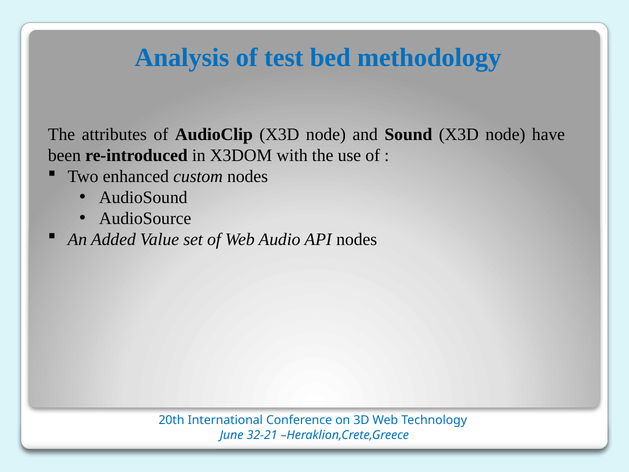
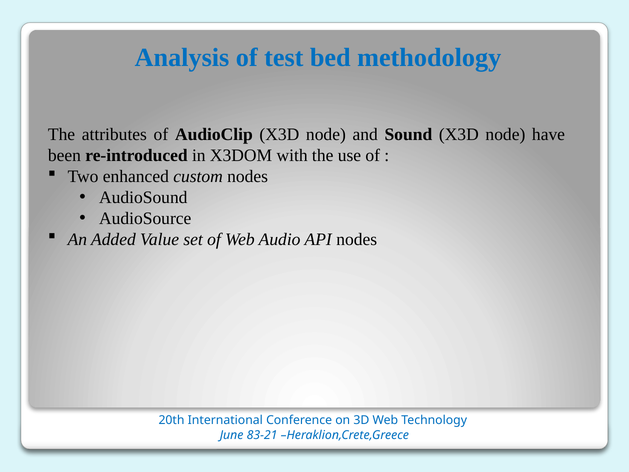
32-21: 32-21 -> 83-21 (262, 435)
